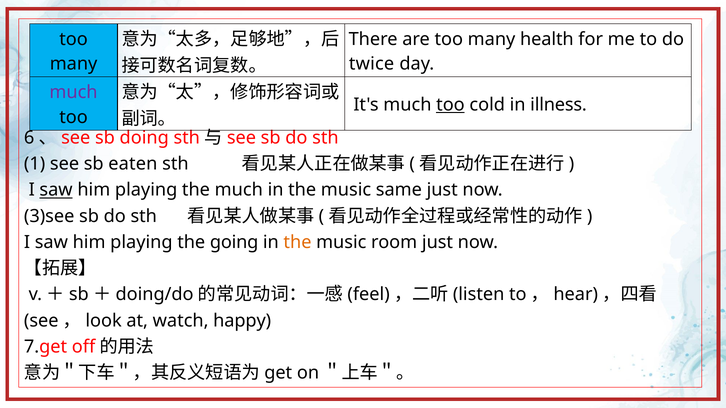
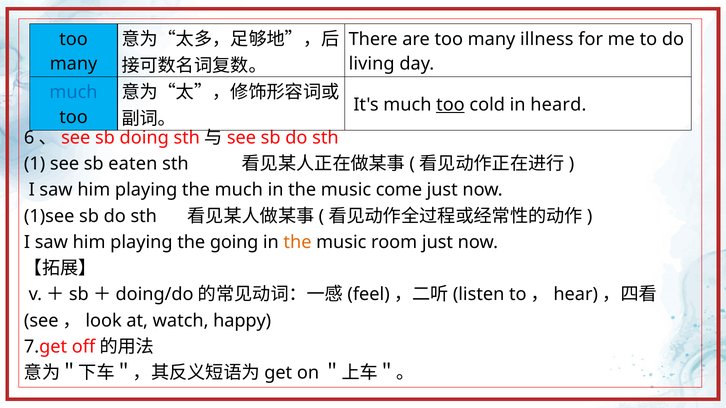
health: health -> illness (547, 39)
twice: twice -> living (372, 64)
much colour: purple -> blue (74, 93)
illness: illness -> heard (558, 105)
saw underline: present -> none (56, 190)
same: same -> come (399, 190)
3)see: 3)see -> 1)see (49, 216)
